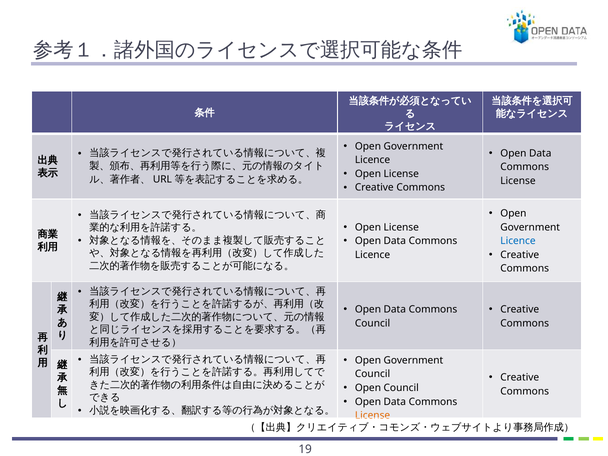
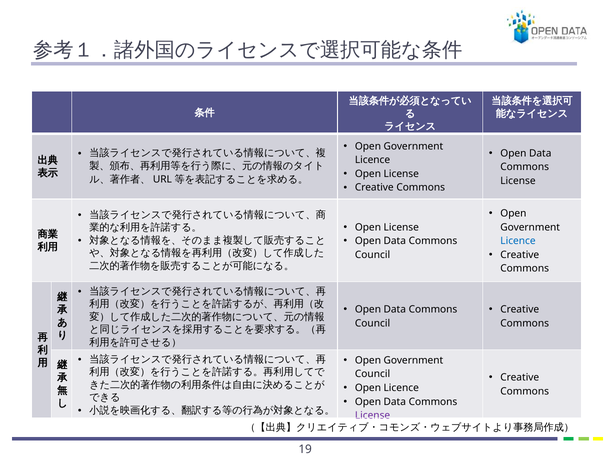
Licence: Licence -> Council (373, 255)
Open Council: Council -> Licence (401, 388)
License colour: orange -> purple (373, 415)
